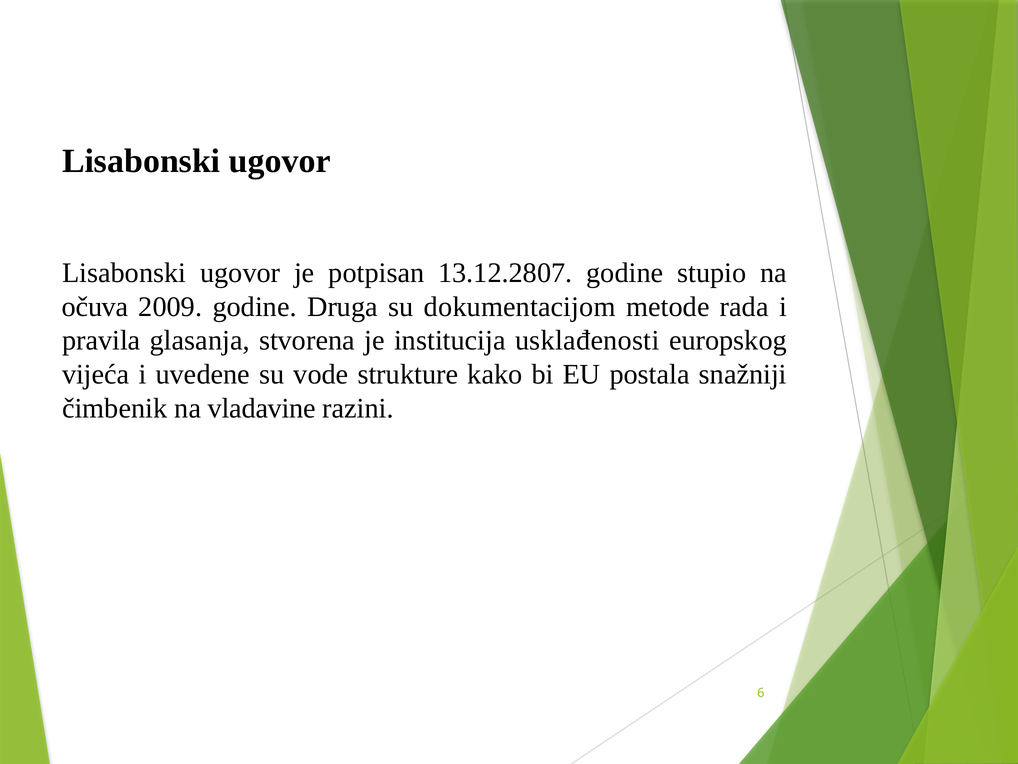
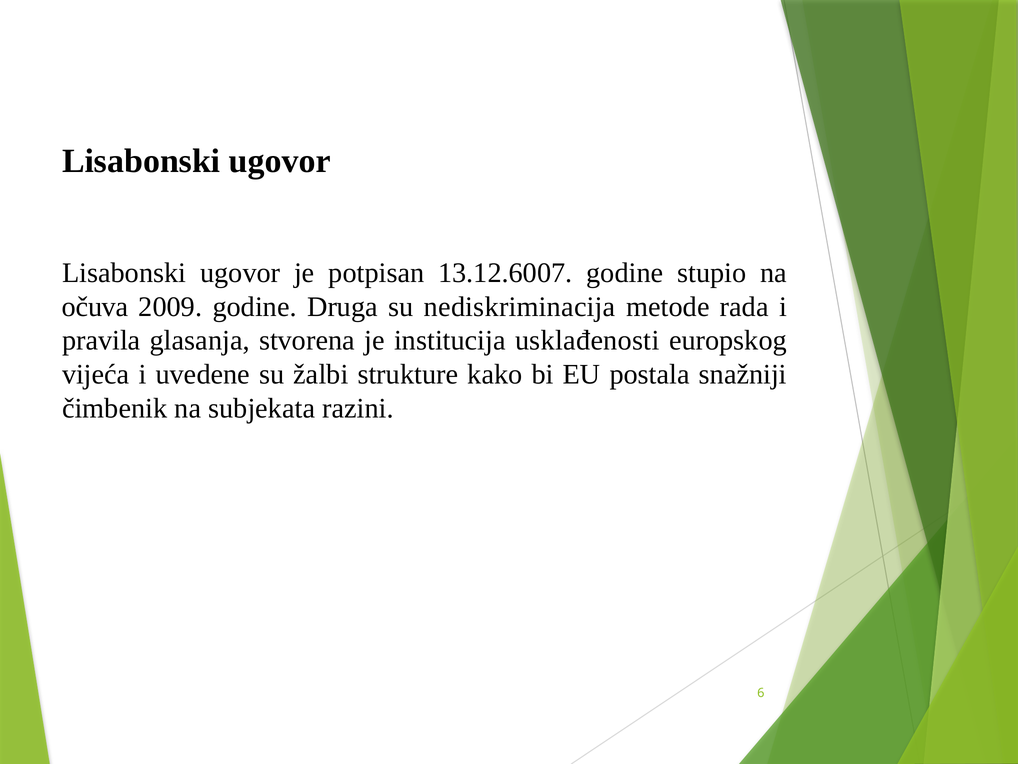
13.12.2807: 13.12.2807 -> 13.12.6007 (505, 273)
dokumentacijom: dokumentacijom -> nediskriminacija (520, 306)
vode: vode -> žalbi (321, 374)
vladavine: vladavine -> subjekata (262, 408)
